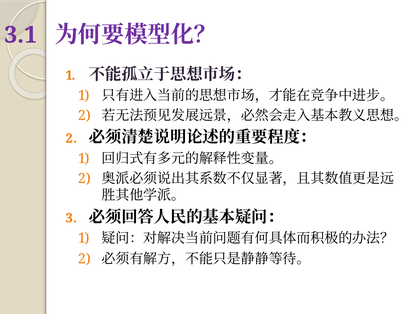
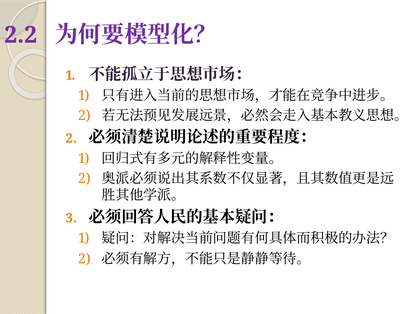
3.1: 3.1 -> 2.2 (21, 35)
